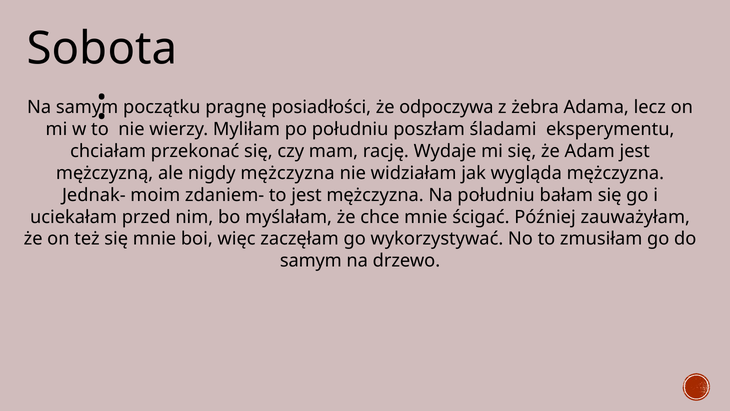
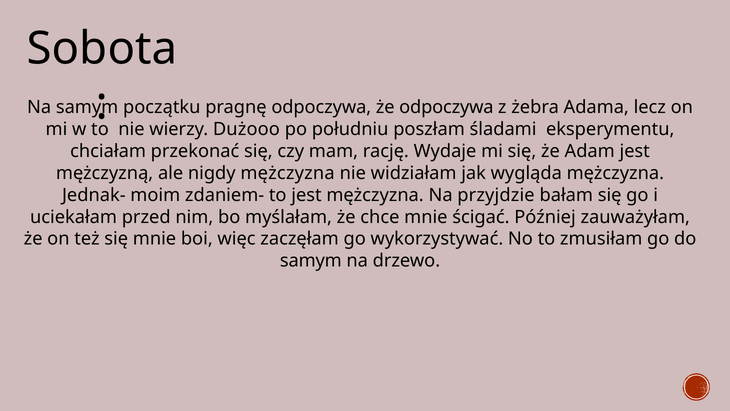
pragnę posiadłości: posiadłości -> odpoczywa (321, 107)
Myliłam: Myliłam -> Dużooo (246, 129)
Na południu: południu -> przyjdzie (496, 195)
